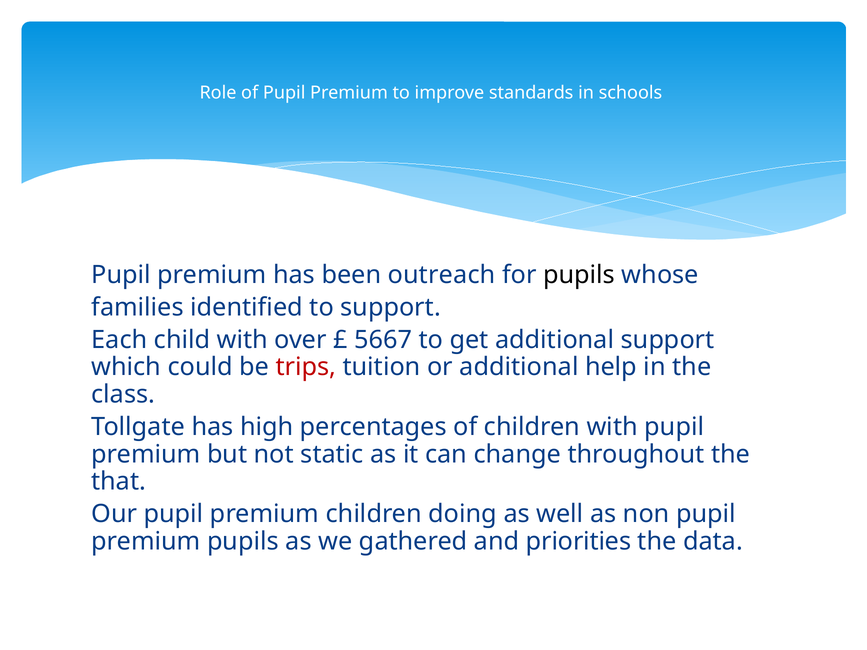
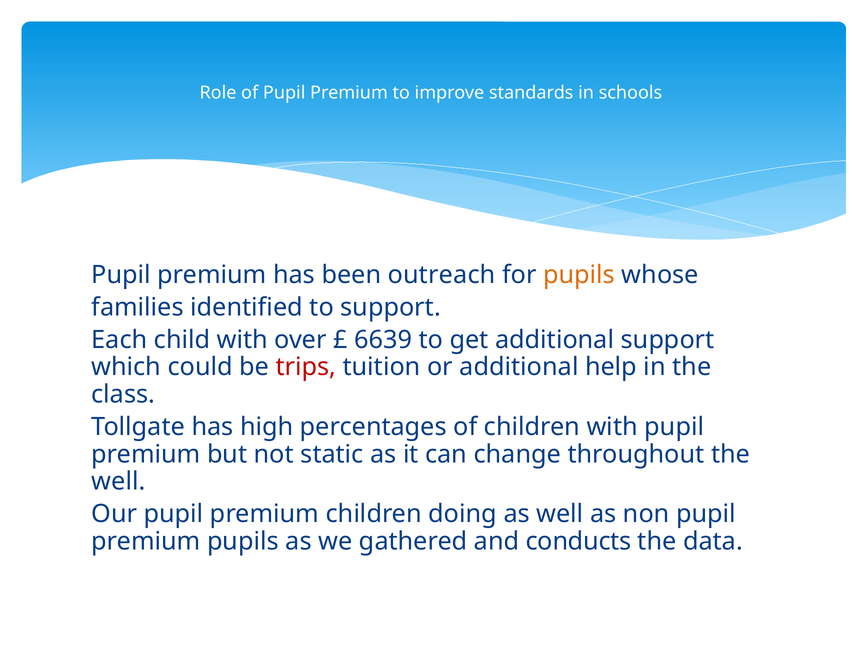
pupils colour: black -> orange (579, 275)
5667: 5667 -> 6639 (383, 340)
that: that -> well (119, 482)
priorities: priorities -> conducts (579, 541)
